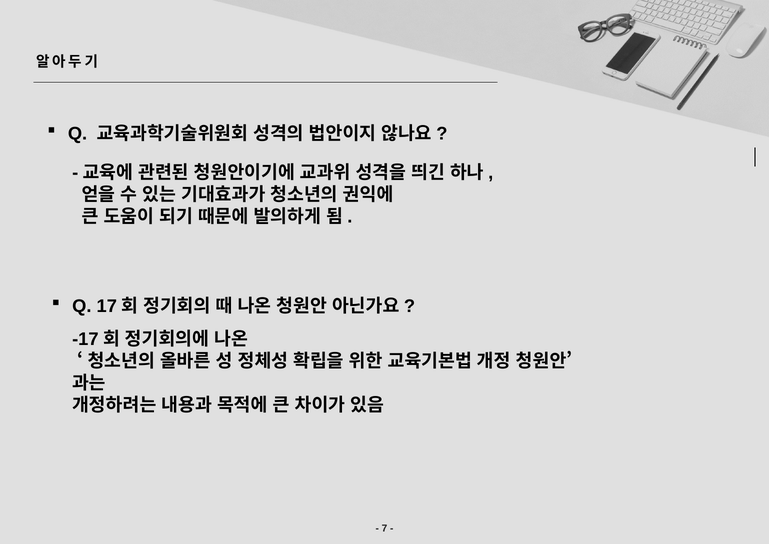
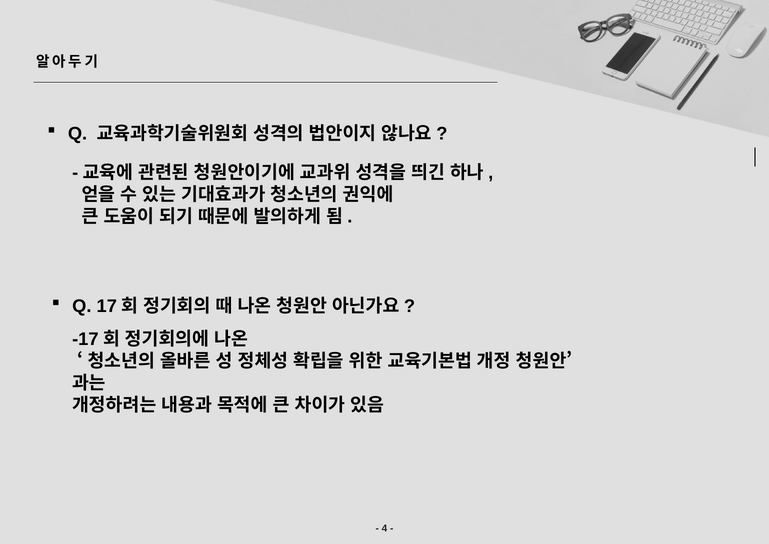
7: 7 -> 4 (384, 528)
